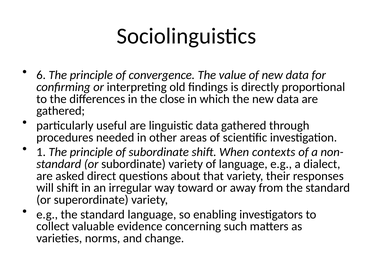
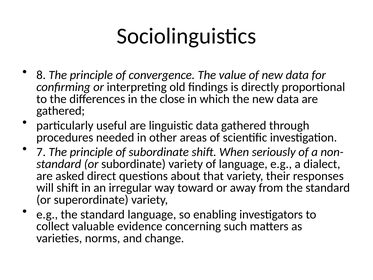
6: 6 -> 8 (41, 75)
1: 1 -> 7 (41, 152)
contexts: contexts -> seriously (274, 152)
